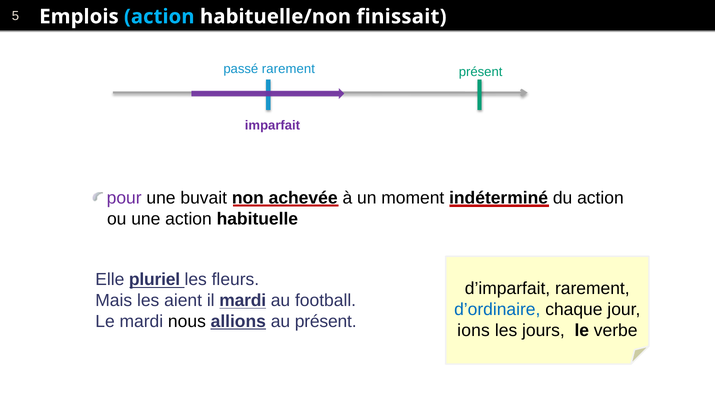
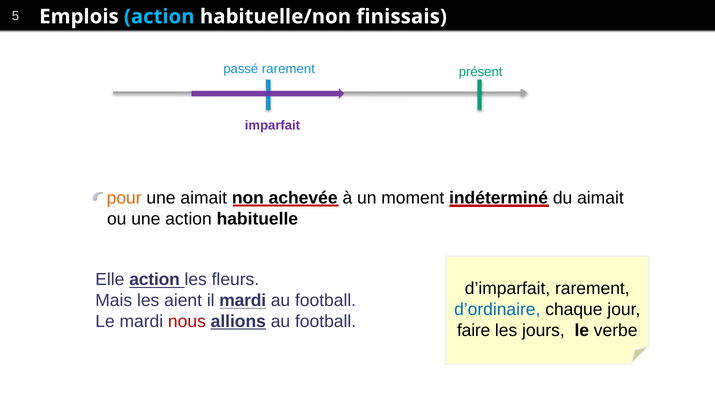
finissait: finissait -> finissais (402, 17)
pour colour: purple -> orange (124, 198)
une buvait: buvait -> aimait (204, 198)
du action: action -> aimait (600, 198)
Elle pluriel: pluriel -> action (155, 280)
nous colour: black -> red (187, 322)
allions au présent: présent -> football (326, 322)
ions: ions -> faire (474, 330)
